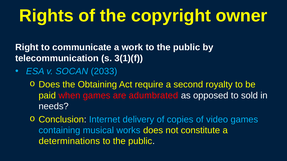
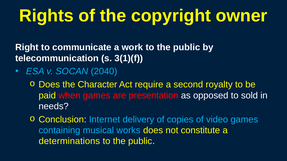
2033: 2033 -> 2040 (104, 72)
Obtaining: Obtaining -> Character (97, 85)
adumbrated: adumbrated -> presentation (153, 96)
